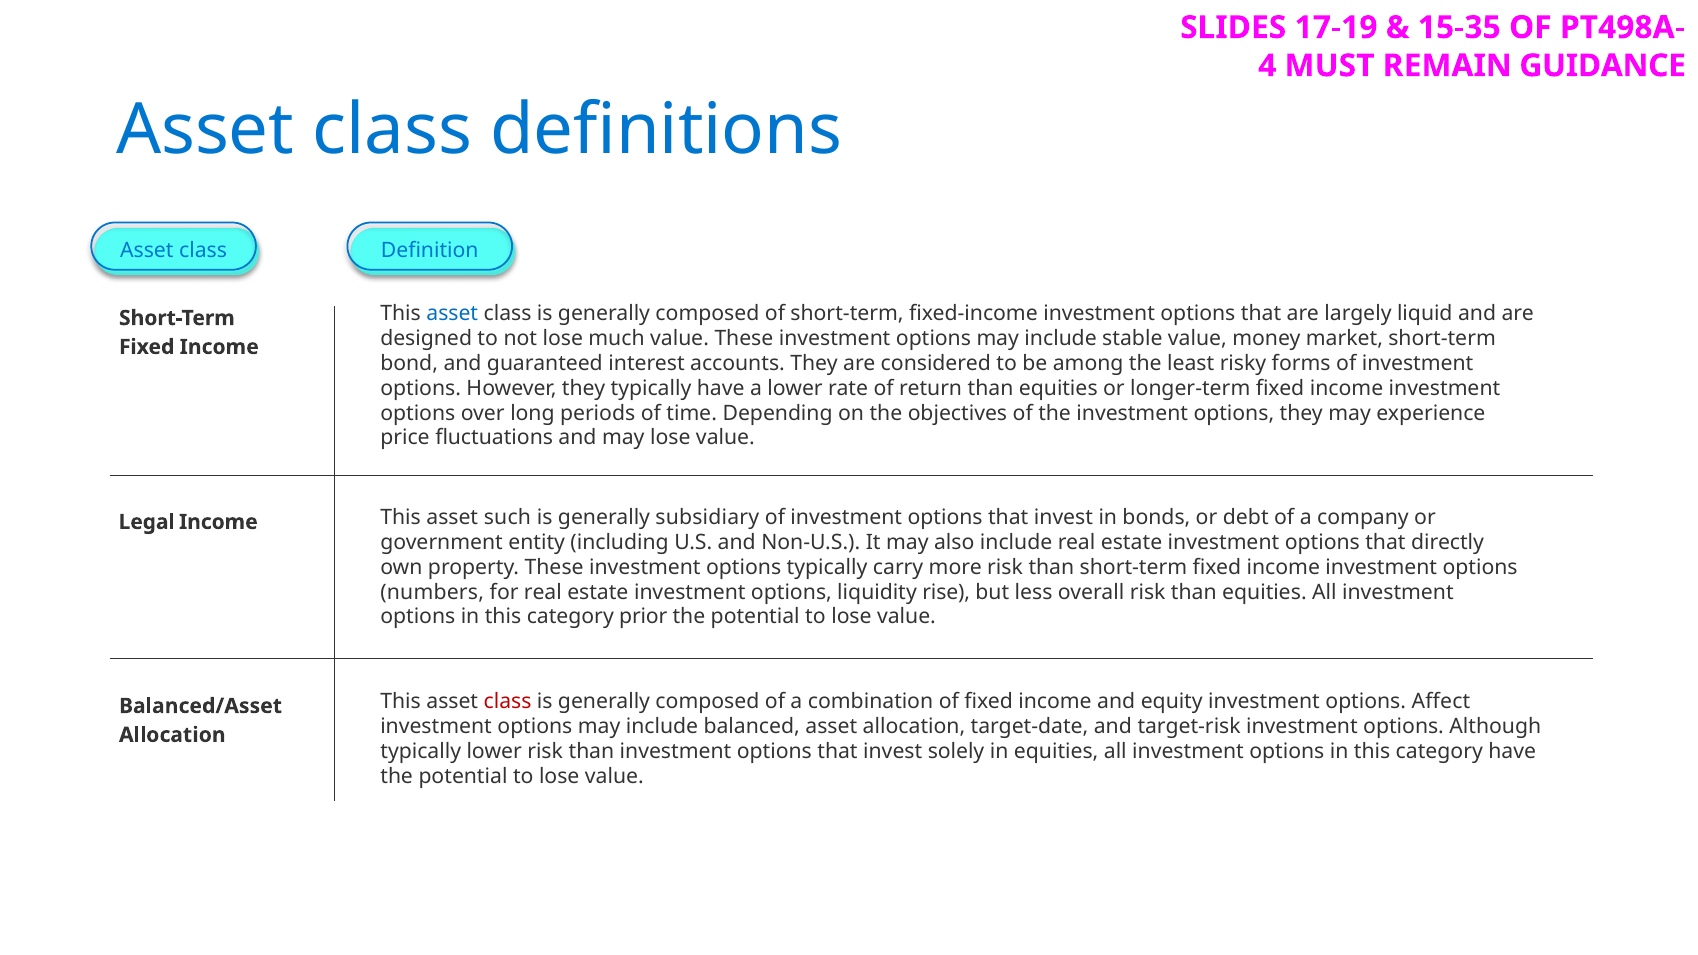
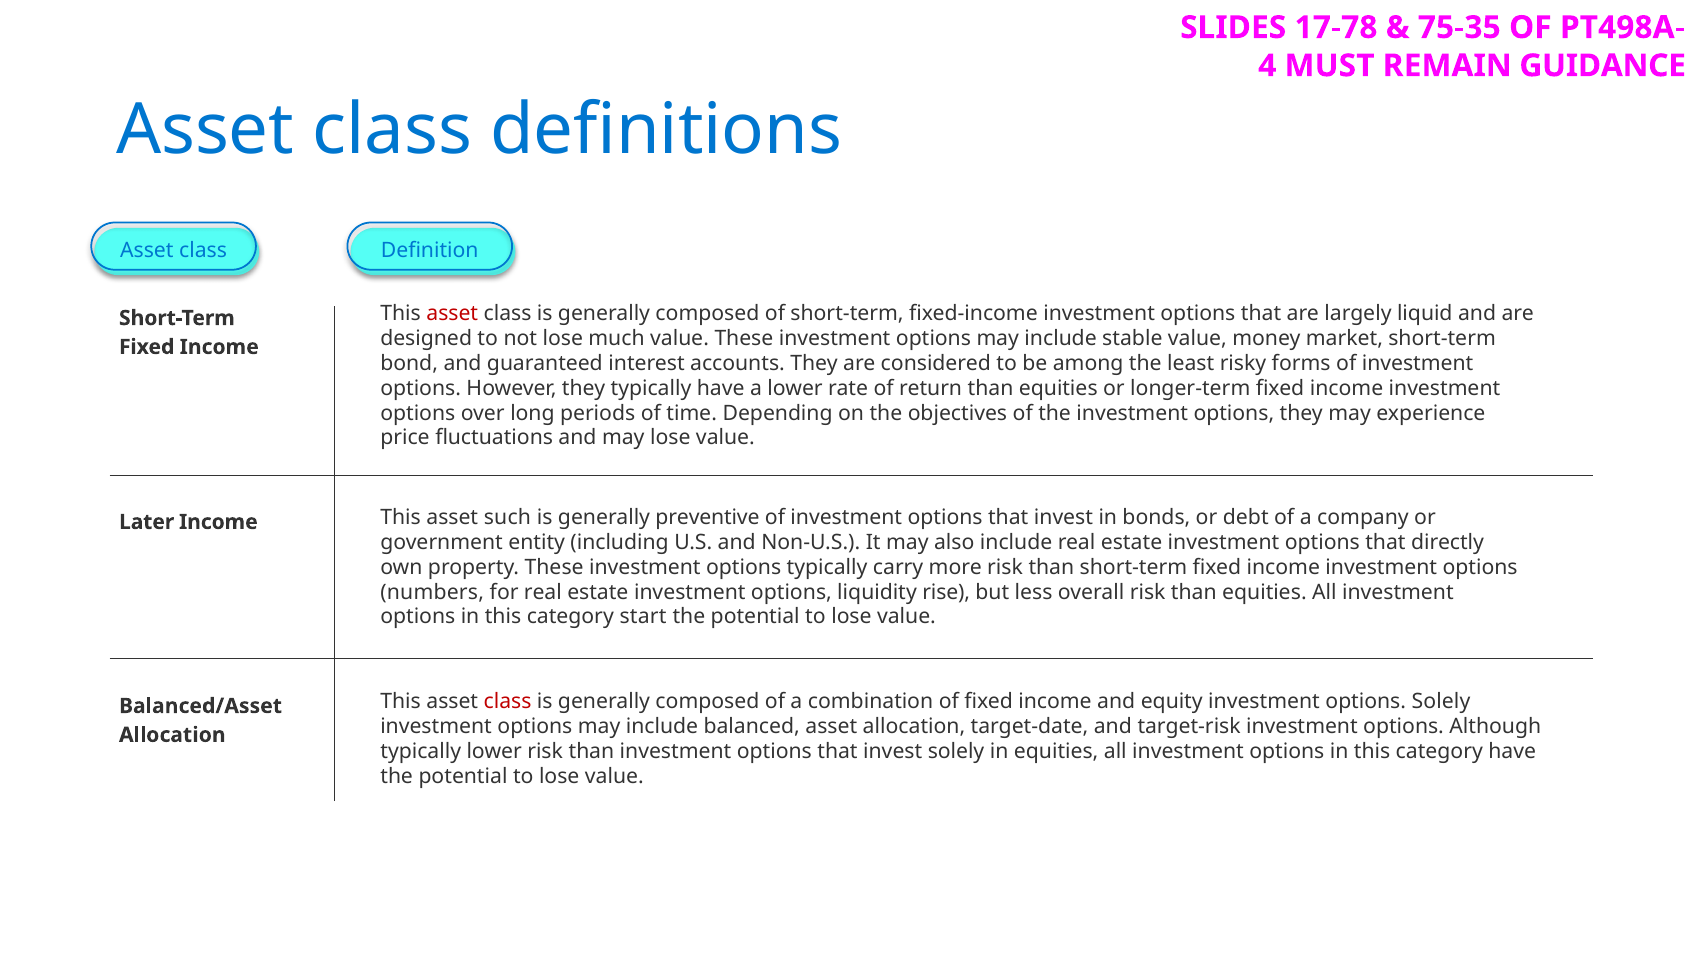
17-19: 17-19 -> 17-78 (1336, 28)
15-35: 15-35 -> 75-35 (1459, 28)
asset colour: blue -> red (452, 314)
Legal: Legal -> Later (147, 522)
subsidiary: subsidiary -> preventive (708, 518)
prior: prior -> start (643, 617)
options Affect: Affect -> Solely (1441, 702)
